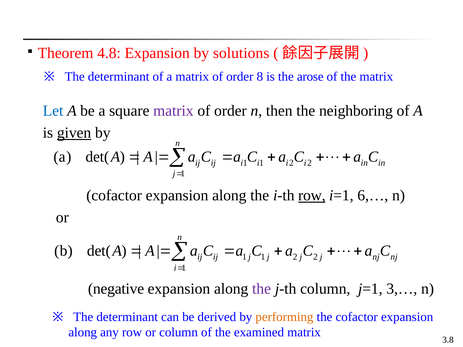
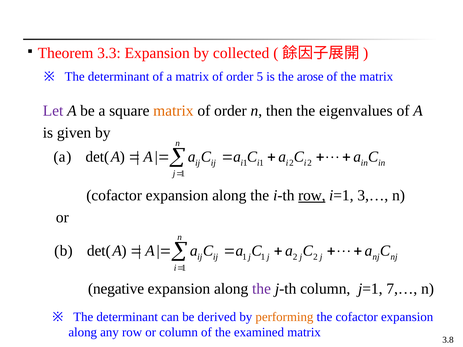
4.8: 4.8 -> 3.3 (109, 53)
solutions: solutions -> collected (241, 53)
8: 8 -> 5 (260, 77)
Let colour: blue -> purple (53, 111)
matrix colour: purple -> orange (173, 111)
neighboring: neighboring -> eigenvalues (356, 111)
given underline: present -> none (74, 133)
6,…: 6,… -> 3,… (373, 196)
3,…: 3,… -> 7,… (402, 289)
